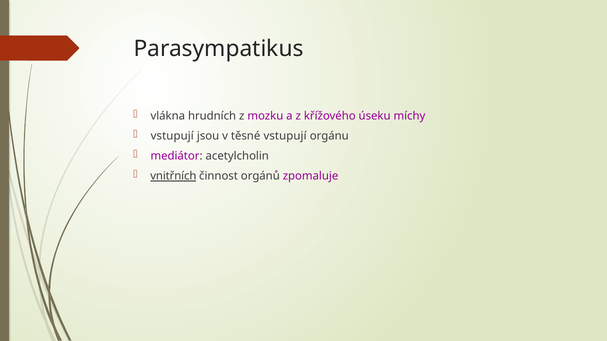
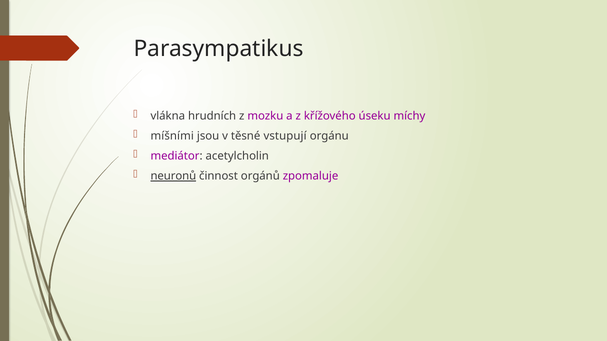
vstupují: vstupují -> míšními (172, 136)
vnitřních: vnitřních -> neuronů (173, 176)
